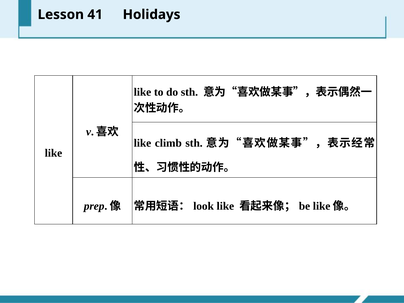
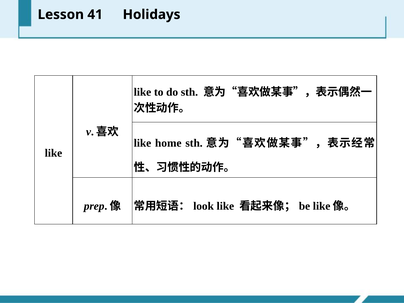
climb: climb -> home (168, 143)
